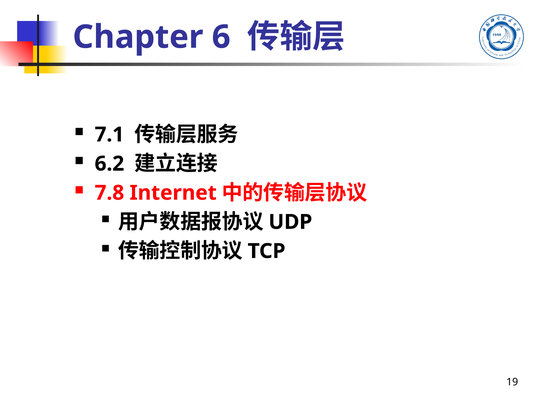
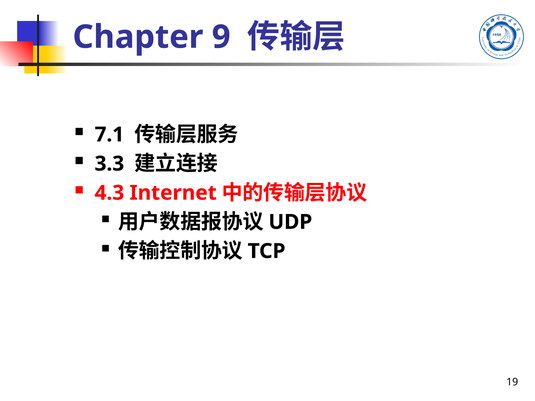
6: 6 -> 9 (221, 37)
6.2: 6.2 -> 3.3 (109, 164)
7.8: 7.8 -> 4.3 (109, 193)
